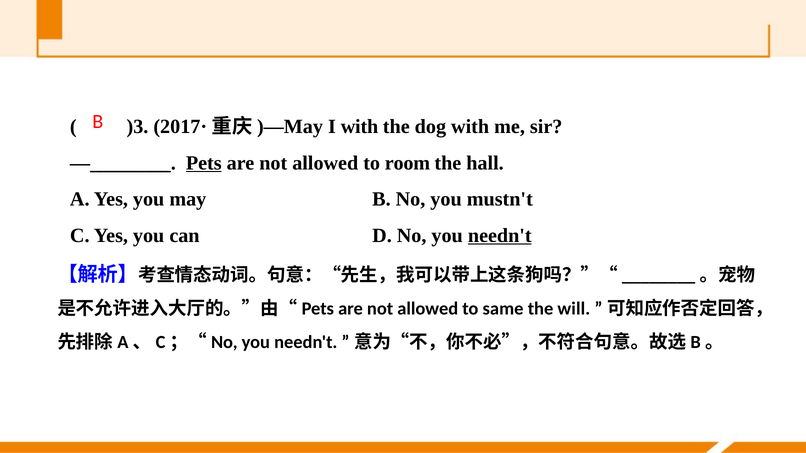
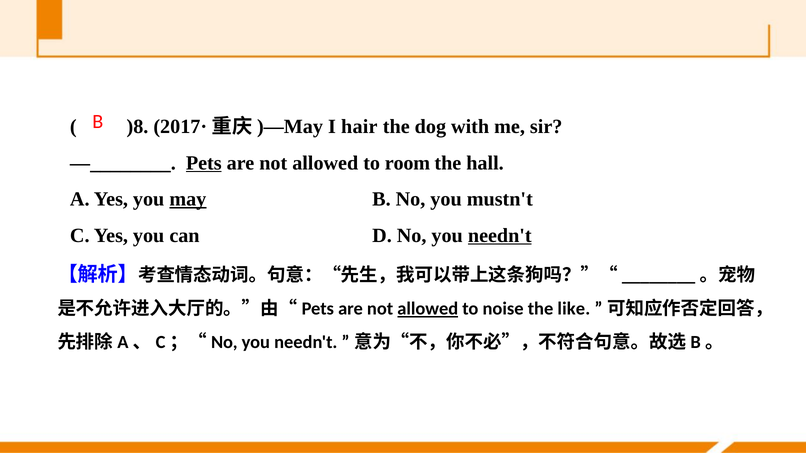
)3: )3 -> )8 (137, 127)
I with: with -> hair (359, 127)
may underline: none -> present (188, 199)
allowed underline: none -> present (428, 309)
same: same -> noise (503, 309)
will: will -> like (574, 309)
